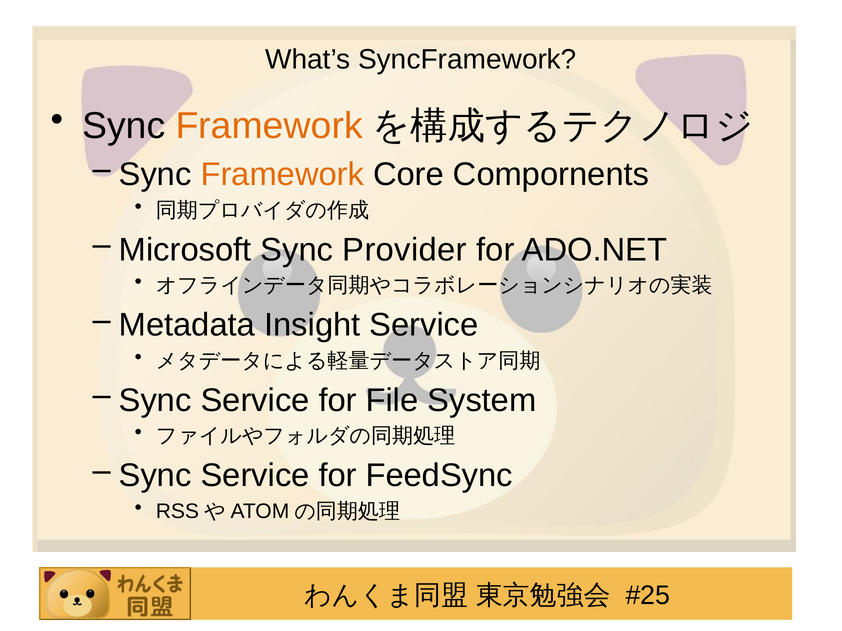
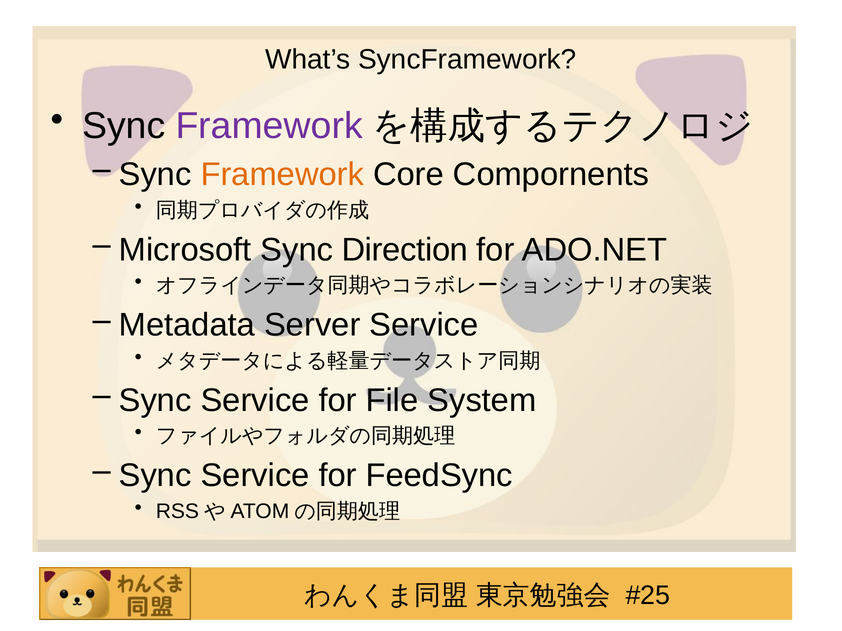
Framework colour: orange -> purple (269, 126)
Provider: Provider -> Direction (405, 250)
Insight: Insight -> Server (312, 325)
